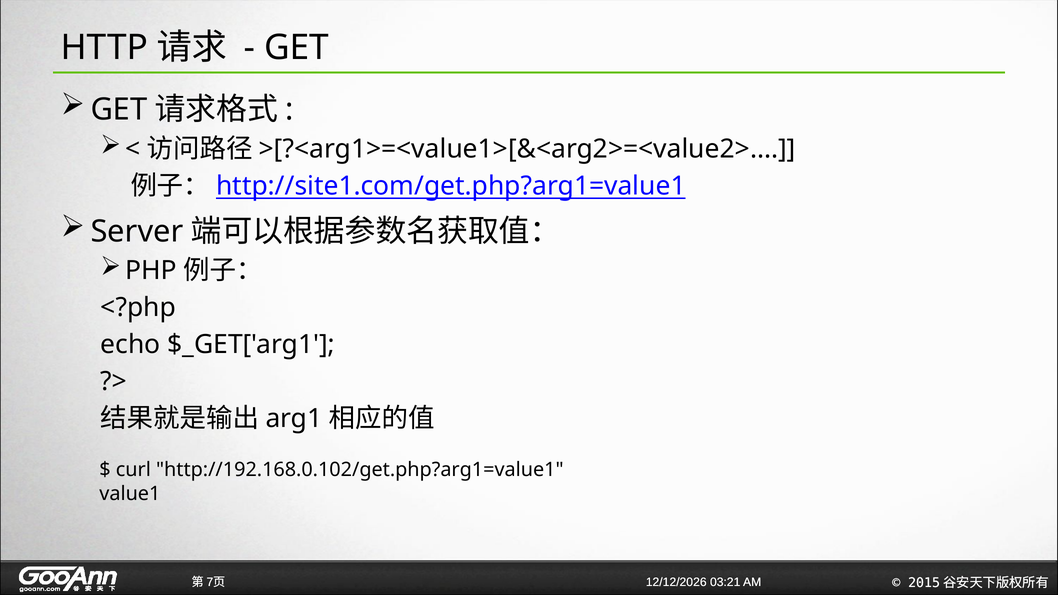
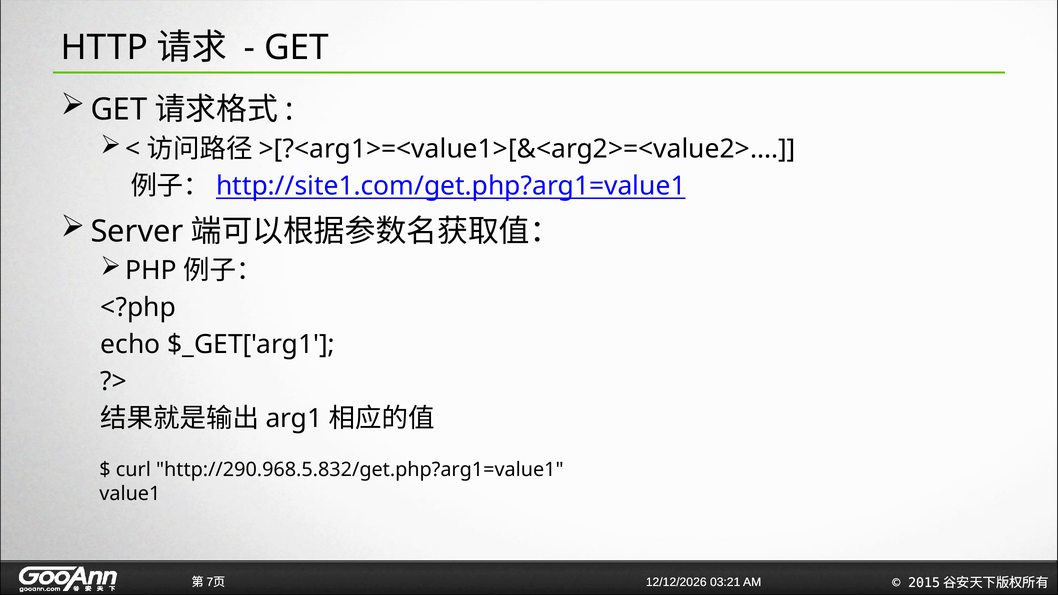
http://192.168.0.102/get.php?arg1=value1: http://192.168.0.102/get.php?arg1=value1 -> http://290.968.5.832/get.php?arg1=value1 (360, 470)
